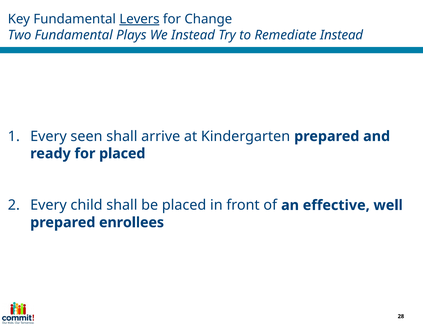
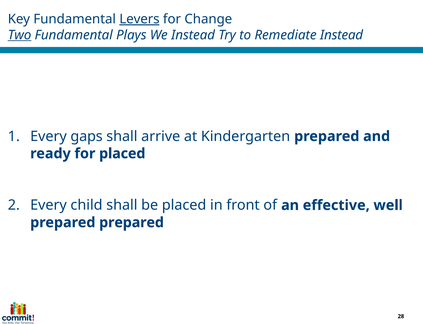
Two underline: none -> present (20, 35)
seen: seen -> gaps (87, 136)
prepared enrollees: enrollees -> prepared (132, 222)
